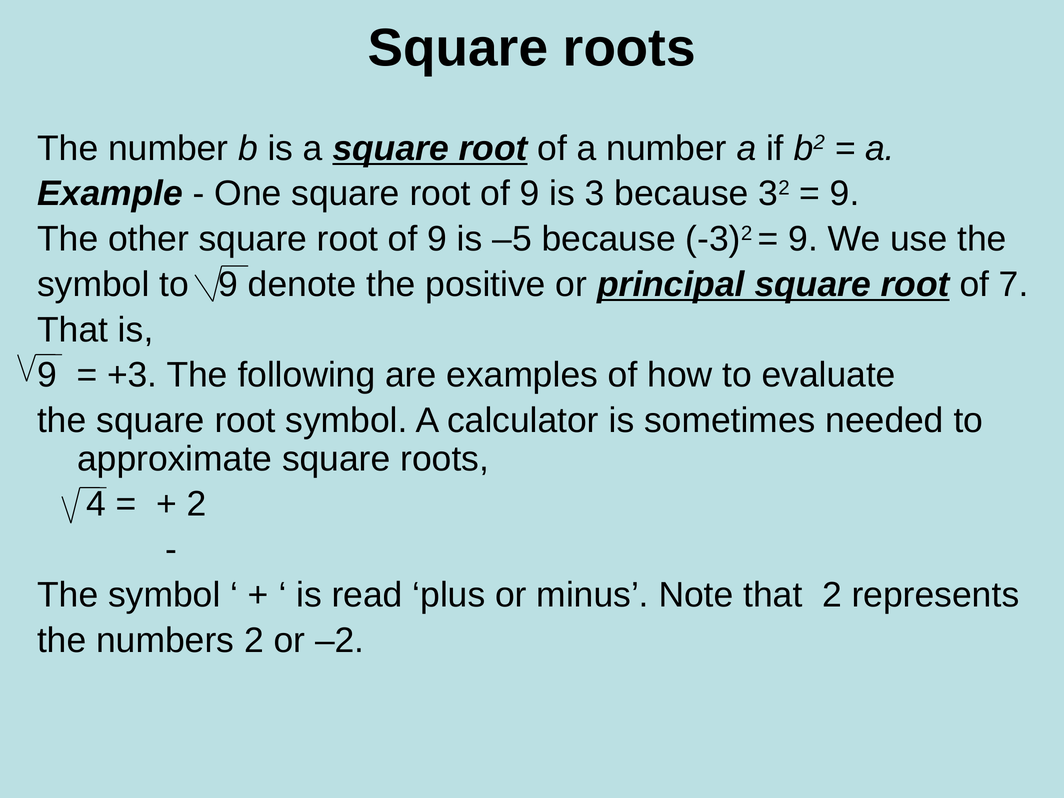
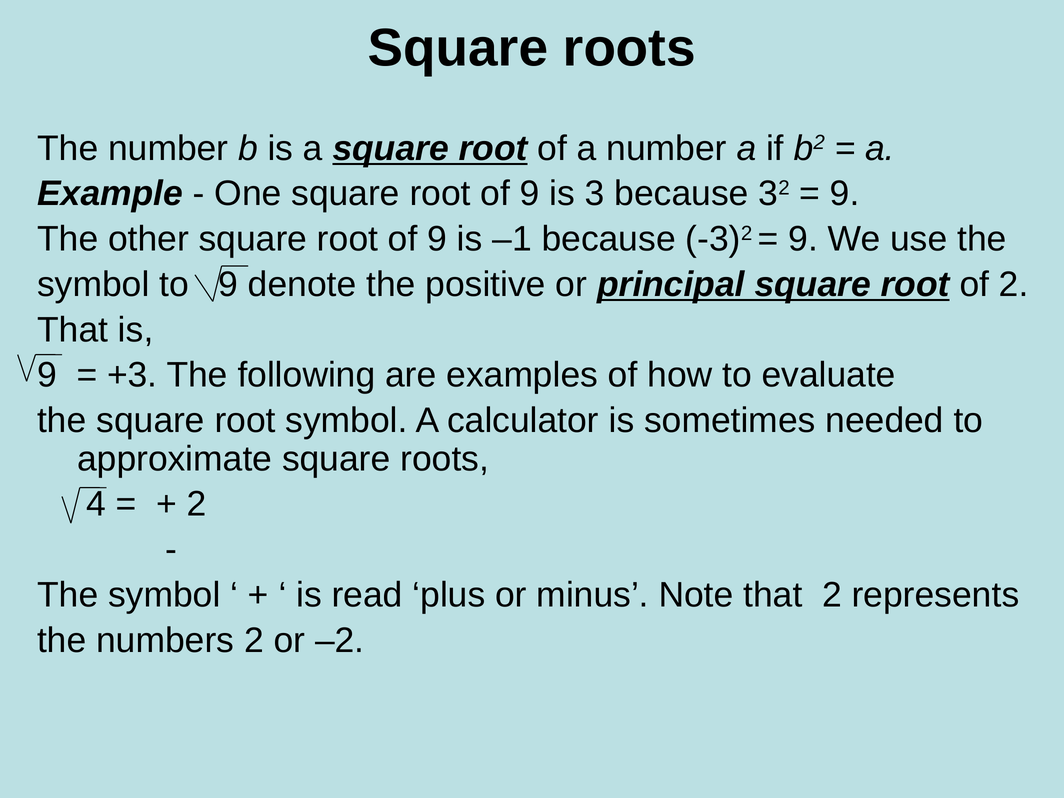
–5: –5 -> –1 (512, 239)
of 7: 7 -> 2 (1014, 284)
